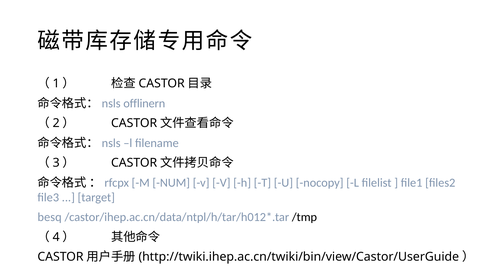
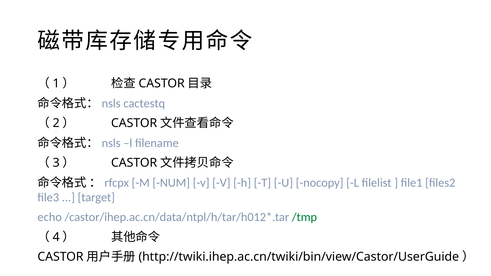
offlinern: offlinern -> cactestq (144, 103)
besq: besq -> echo (50, 217)
/tmp colour: black -> green (304, 217)
